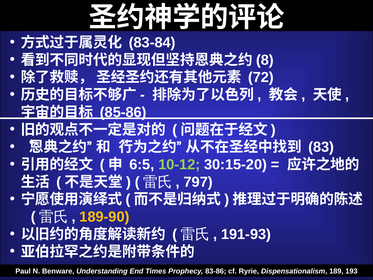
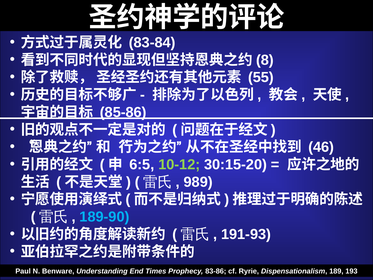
72: 72 -> 55 (261, 77)
83: 83 -> 46 (321, 147)
797: 797 -> 989 (198, 182)
189-90 colour: yellow -> light blue (104, 217)
